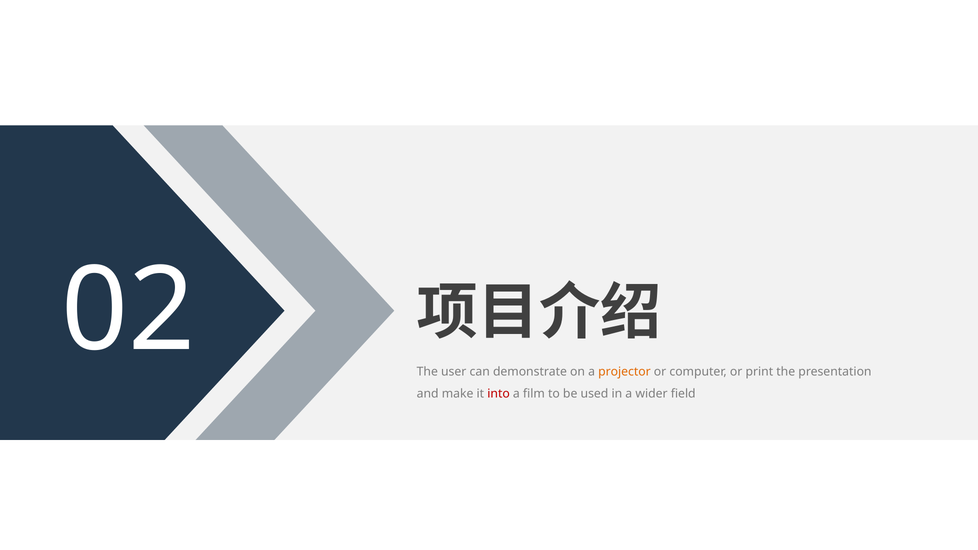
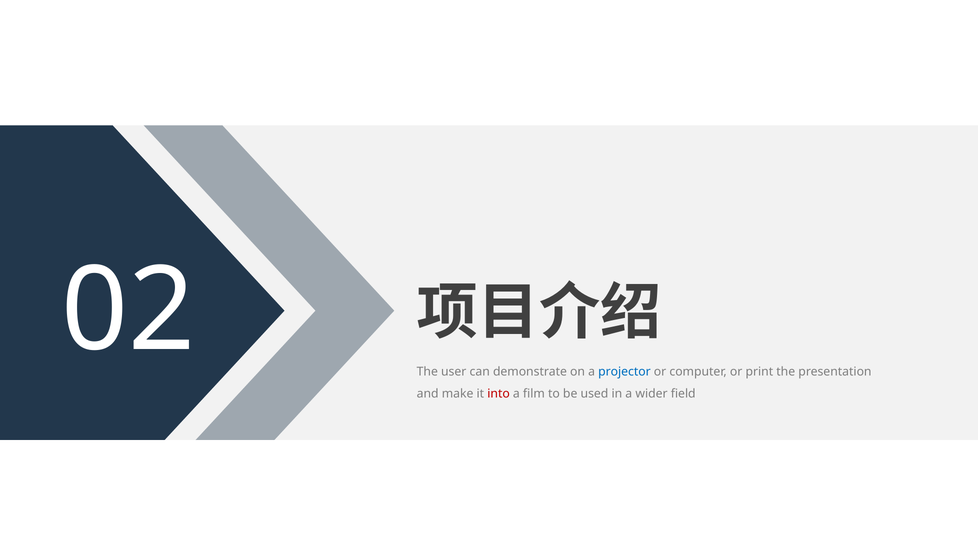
projector colour: orange -> blue (624, 372)
